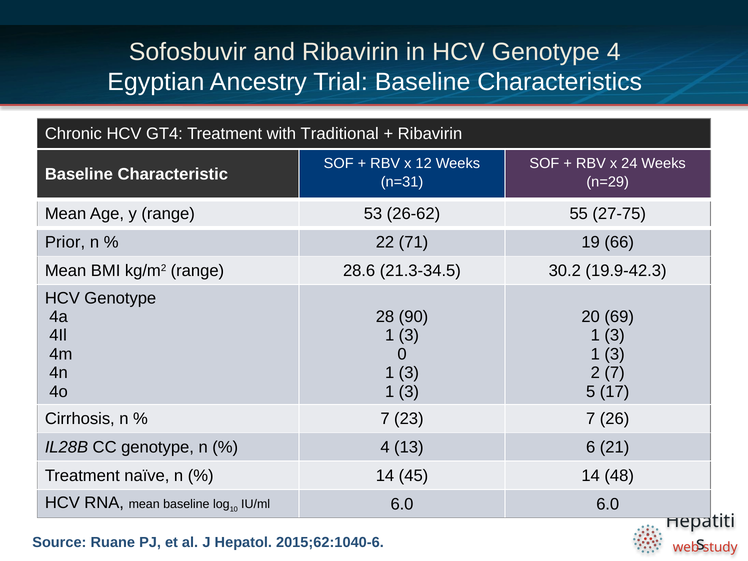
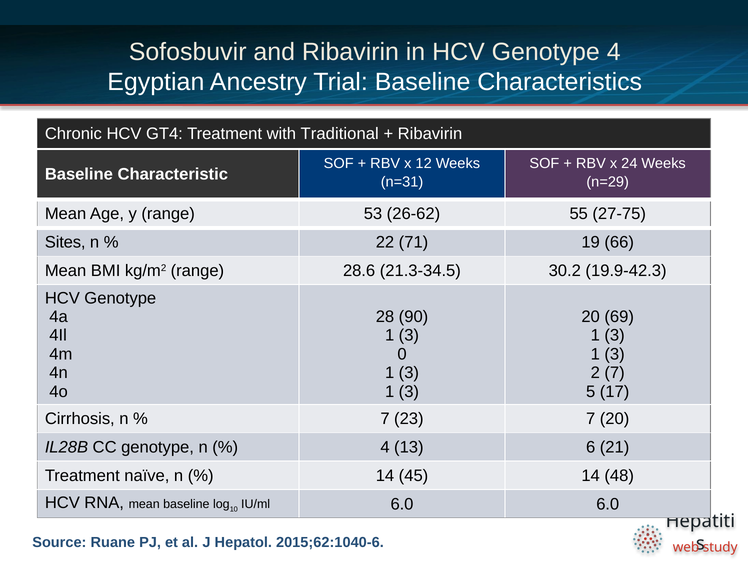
Prior: Prior -> Sites (65, 242)
7 26: 26 -> 20 (615, 419)
